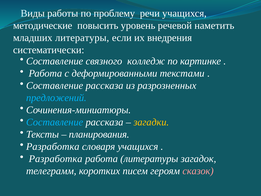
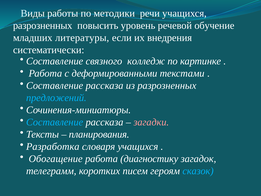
проблему: проблему -> методики (114, 13)
методические: методические -> разрозненных (43, 25)
наметить: наметить -> обучение (214, 25)
загадки colour: yellow -> pink (151, 122)
Разработка: Разработка -> Обогащение (56, 159)
работа литературы: литературы -> диагностику (149, 159)
сказок colour: pink -> light blue (198, 171)
